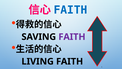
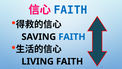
FAITH colour: purple -> blue (72, 37)
